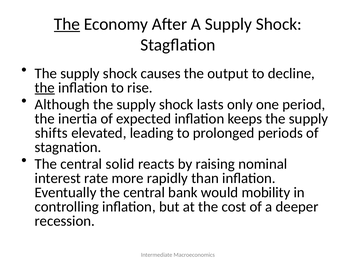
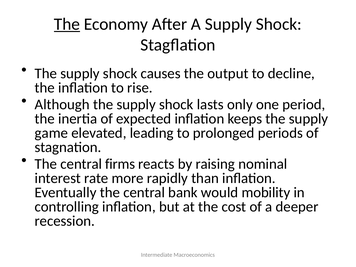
the underline: present -> none (45, 88)
shifts: shifts -> game (51, 133)
solid: solid -> firms (120, 164)
